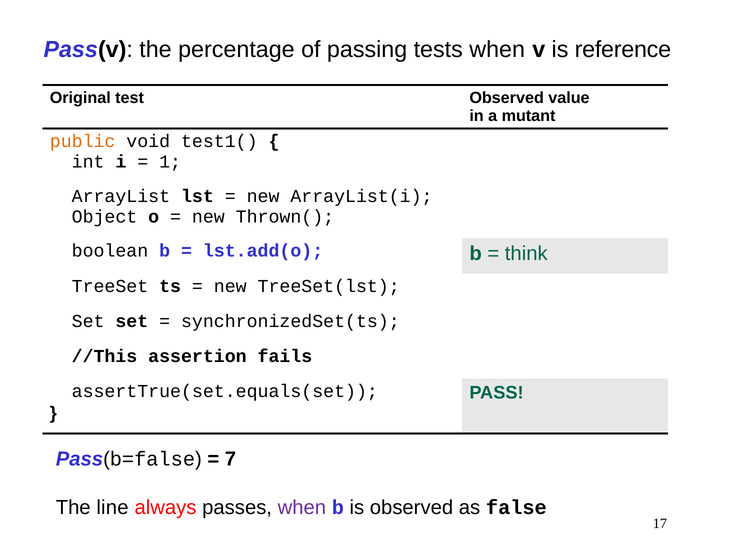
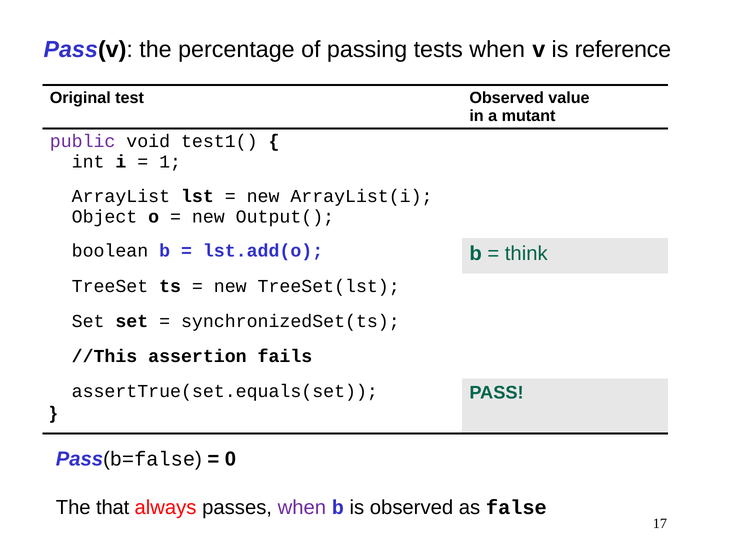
public colour: orange -> purple (83, 141)
Thrown(: Thrown( -> Output( (285, 217)
7: 7 -> 0 (230, 459)
line: line -> that (113, 507)
